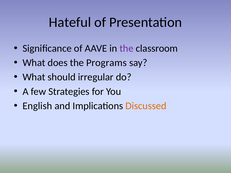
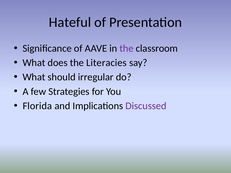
Programs: Programs -> Literacies (106, 63)
English: English -> Florida (37, 106)
Discussed colour: orange -> purple (146, 106)
